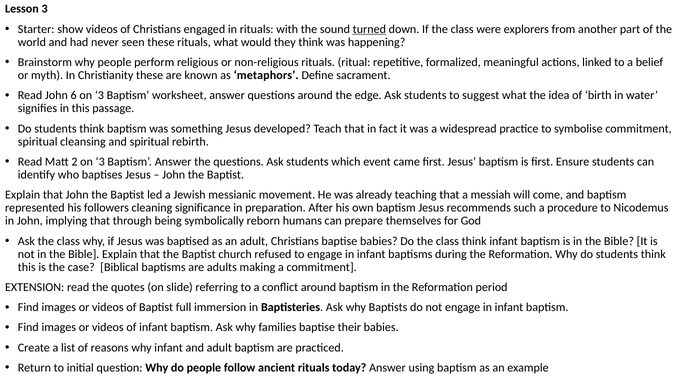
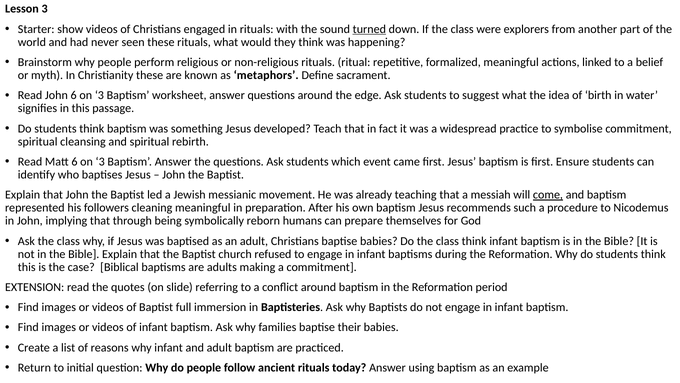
Matt 2: 2 -> 6 (74, 162)
come underline: none -> present (548, 195)
cleaning significance: significance -> meaningful (203, 208)
